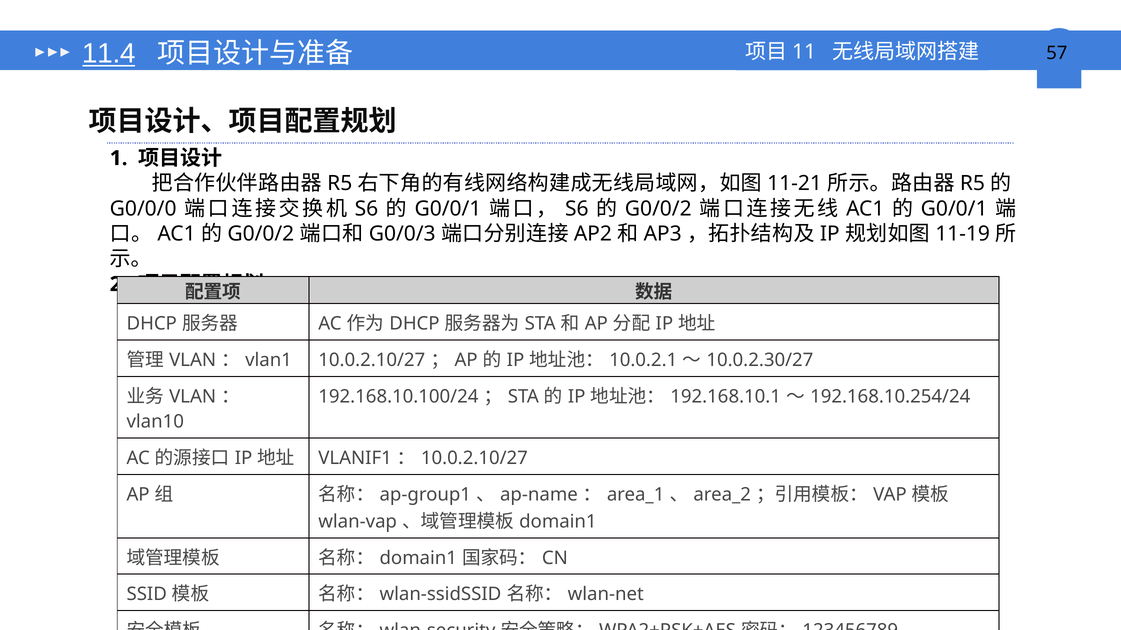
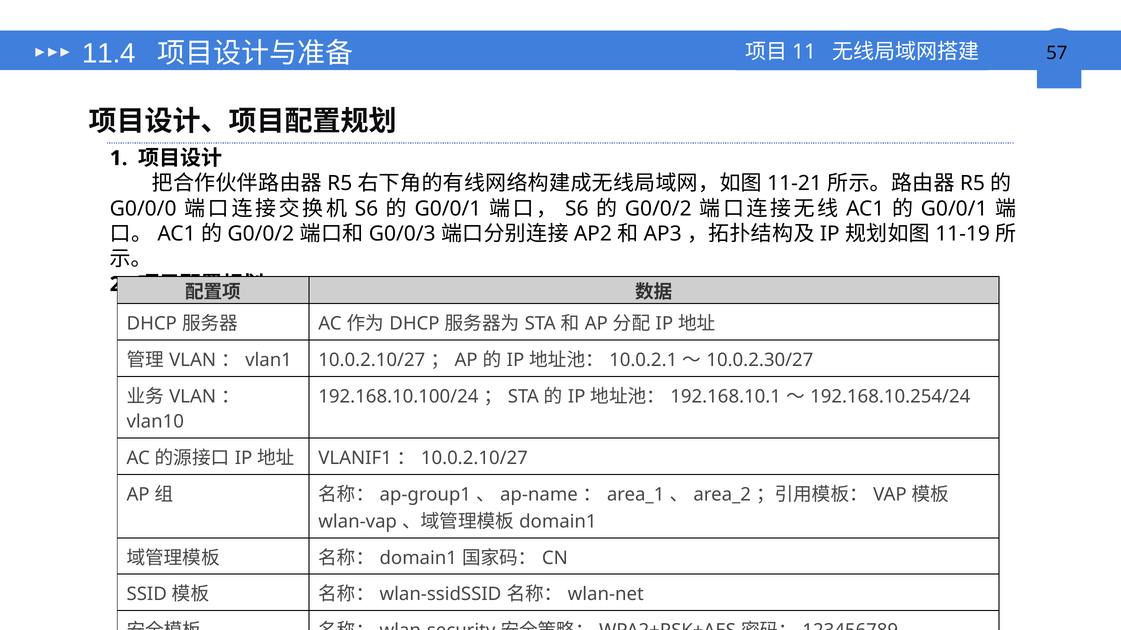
11.4 underline: present -> none (109, 54)
